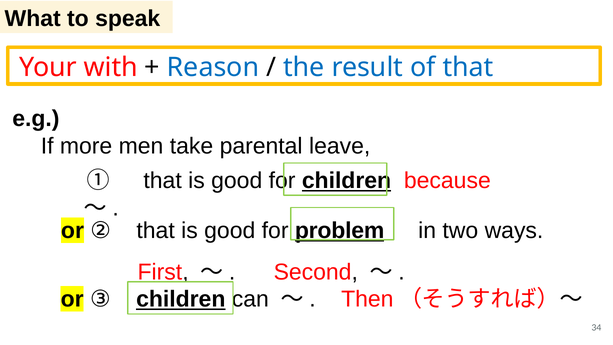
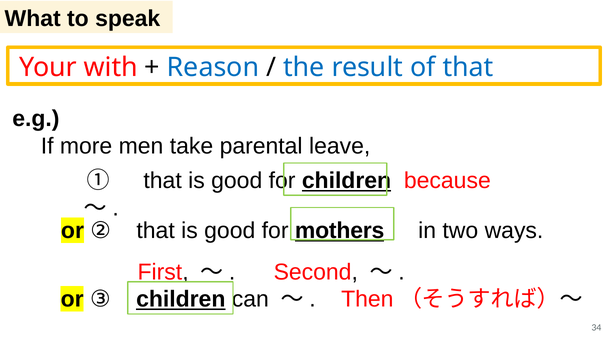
problem: problem -> mothers (340, 231)
